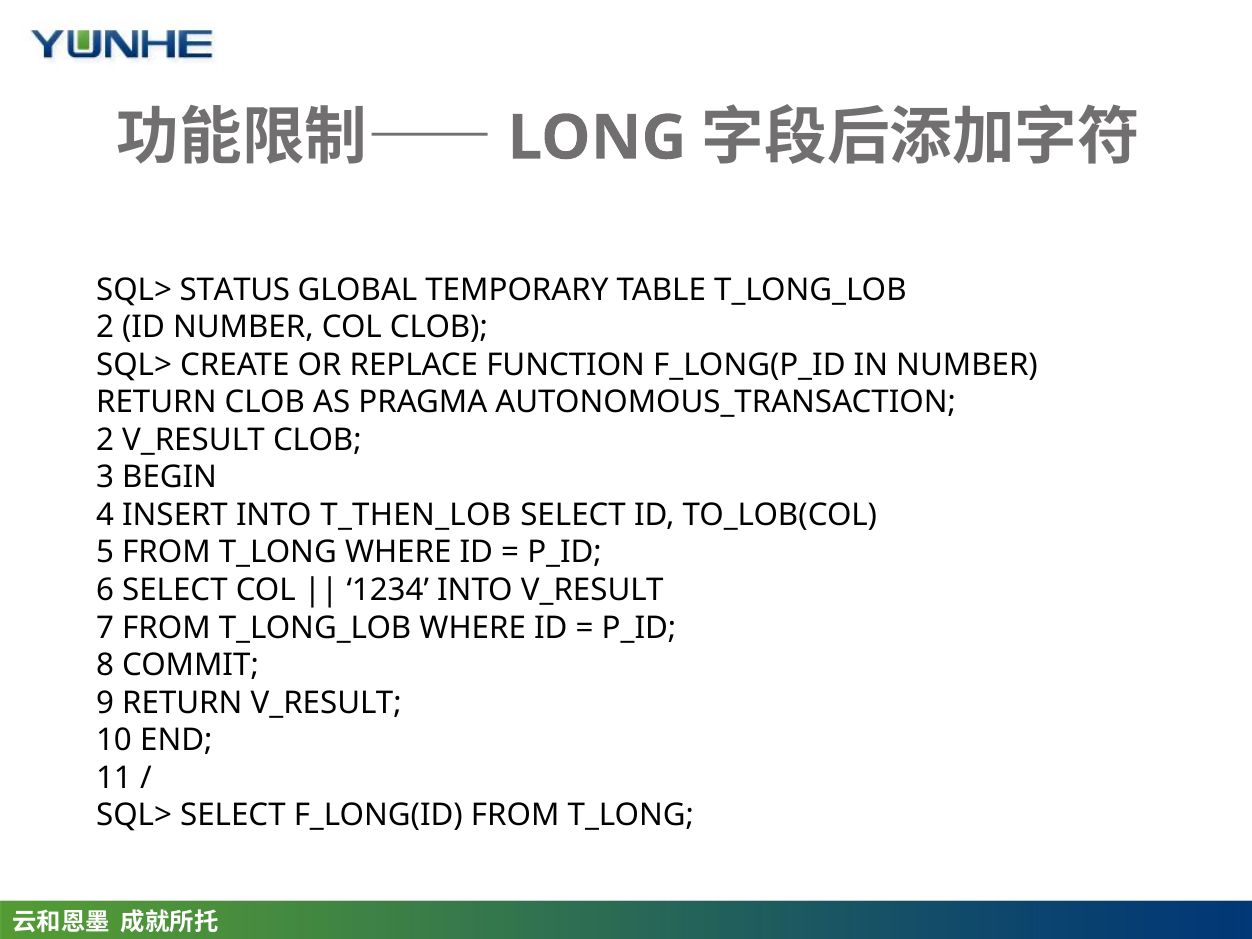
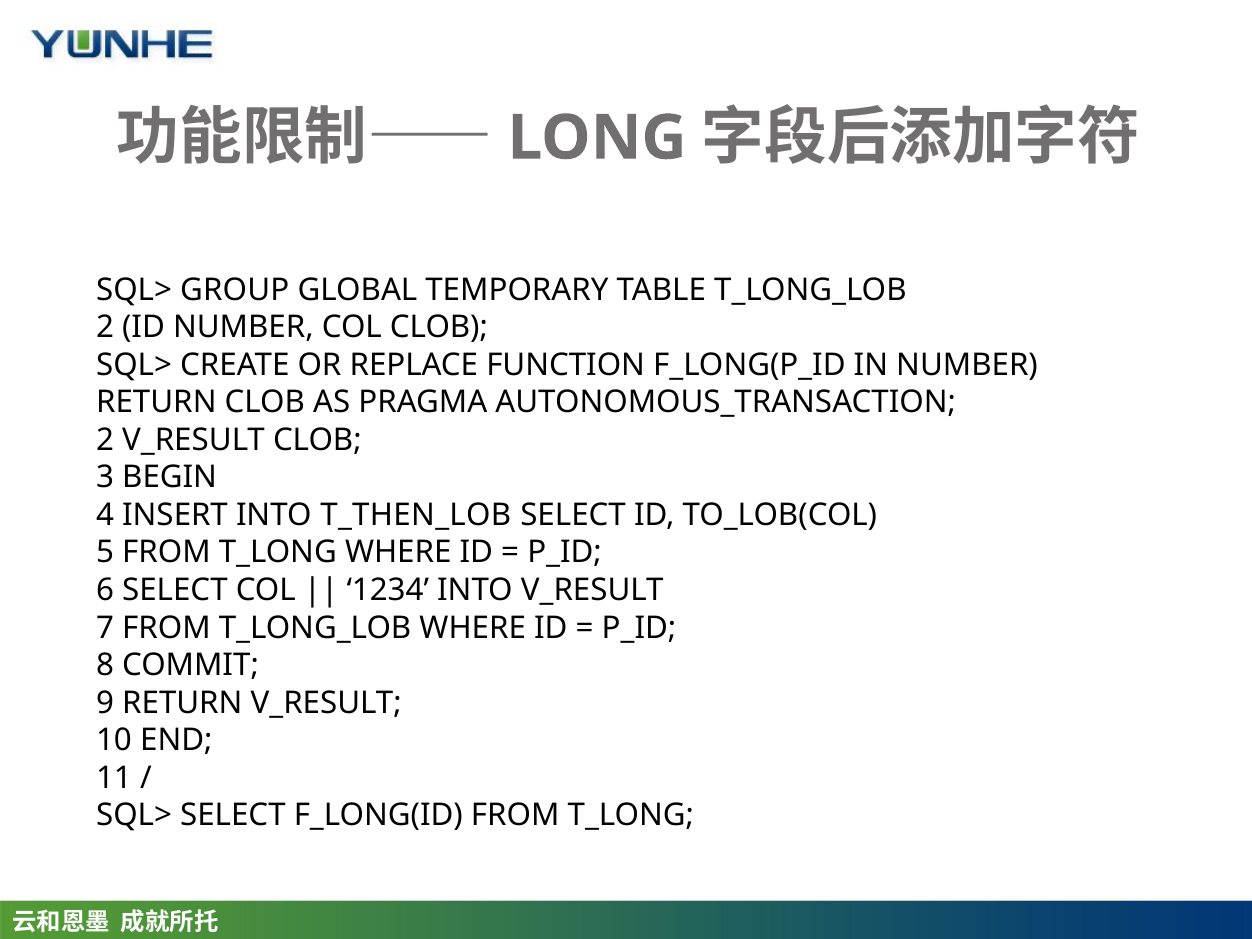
STATUS: STATUS -> GROUP (235, 290)
